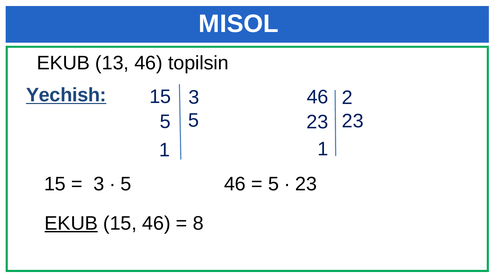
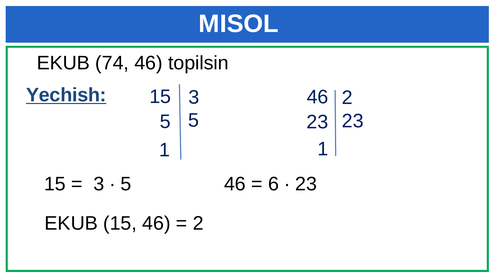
13: 13 -> 74 (112, 63)
5: 5 -> 6 (273, 184)
EKUB underline: present -> none (71, 224)
8: 8 -> 2 (198, 224)
